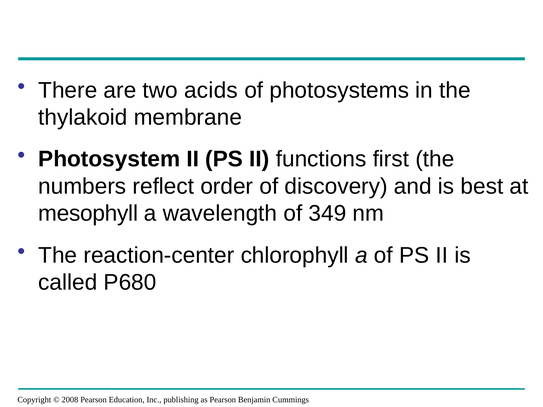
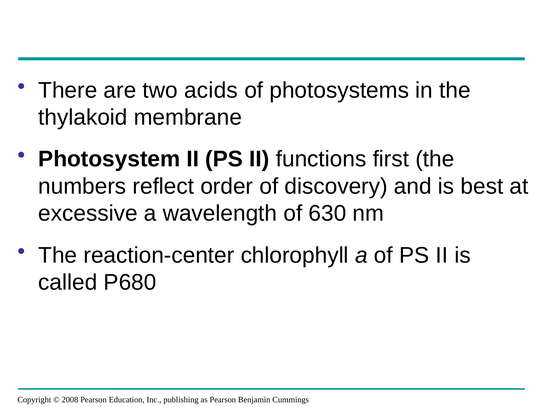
mesophyll: mesophyll -> excessive (88, 214)
349: 349 -> 630 (327, 214)
